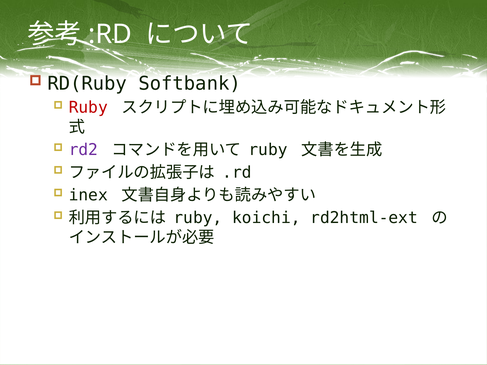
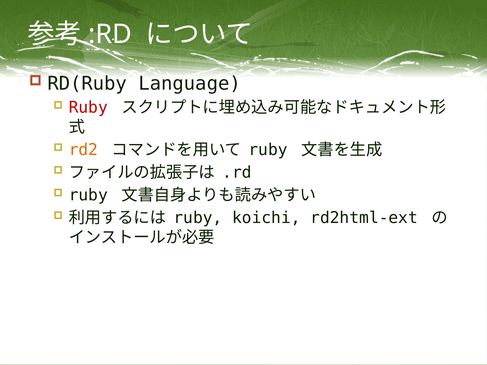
Softbank: Softbank -> Language (190, 84)
rd2 colour: purple -> orange (83, 150)
inex: inex -> ruby (88, 195)
